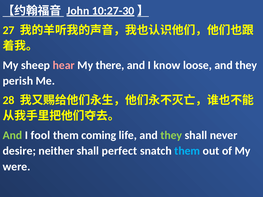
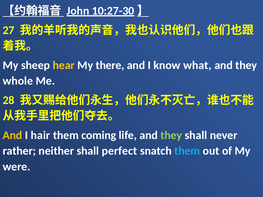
hear colour: pink -> yellow (64, 65)
loose: loose -> what (197, 65)
perish: perish -> whole (18, 81)
And colour: light green -> yellow (12, 135)
fool: fool -> hair (40, 135)
desire: desire -> rather (19, 151)
